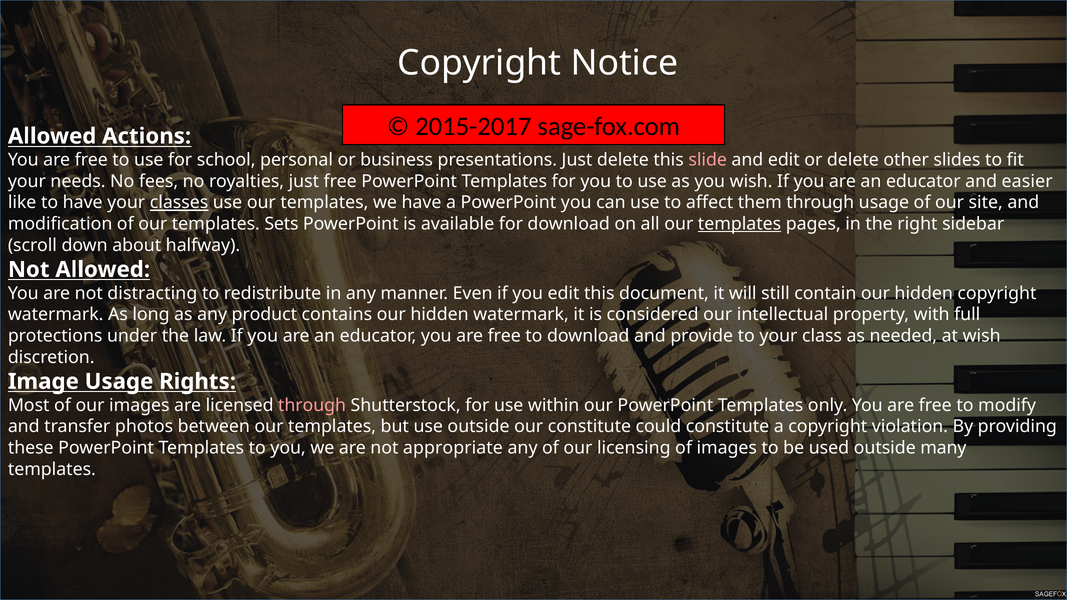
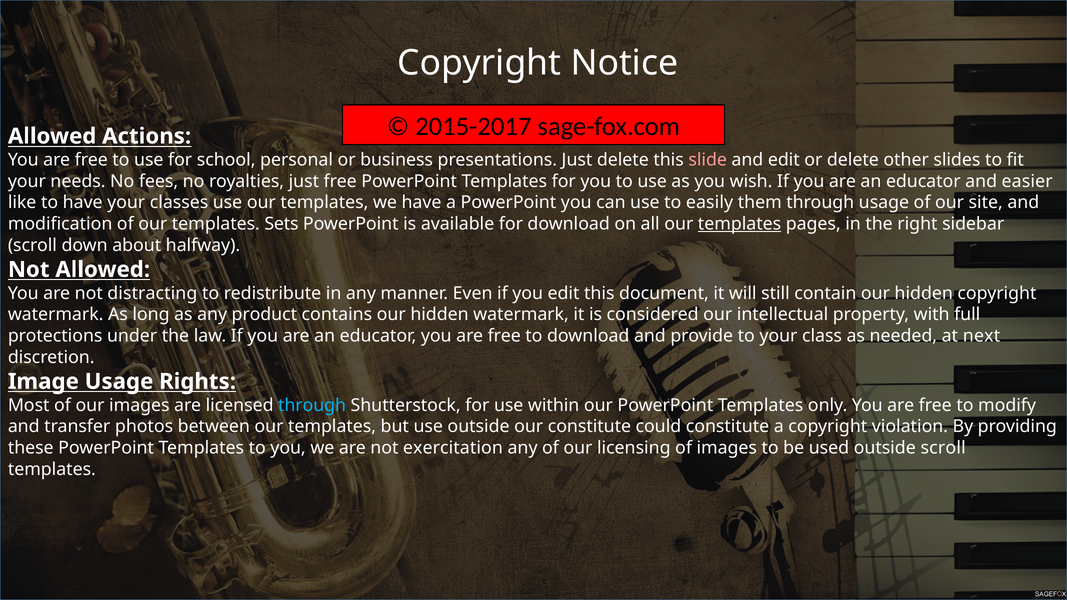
classes underline: present -> none (179, 203)
affect: affect -> easily (710, 203)
at wish: wish -> next (982, 336)
through colour: pink -> light blue (312, 405)
appropriate: appropriate -> exercitation (453, 448)
outside many: many -> scroll (943, 448)
